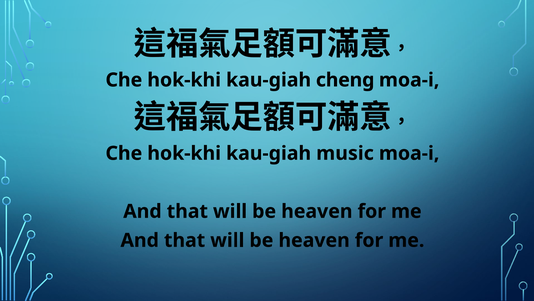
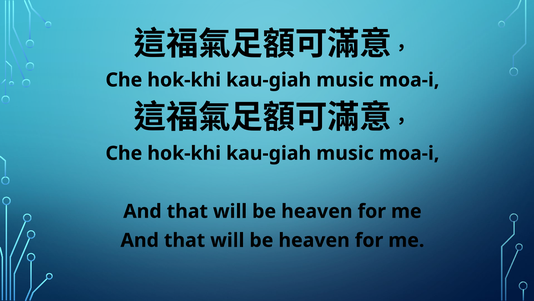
cheng: cheng -> music (345, 80)
